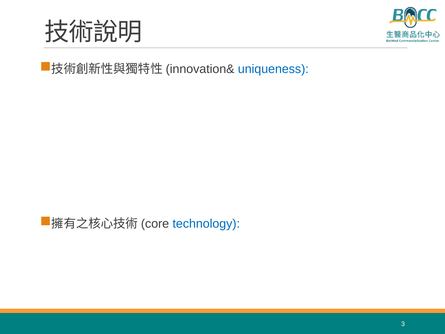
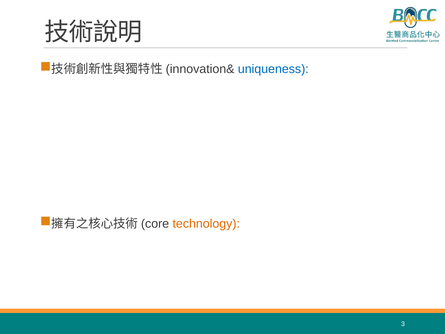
technology colour: blue -> orange (206, 224)
